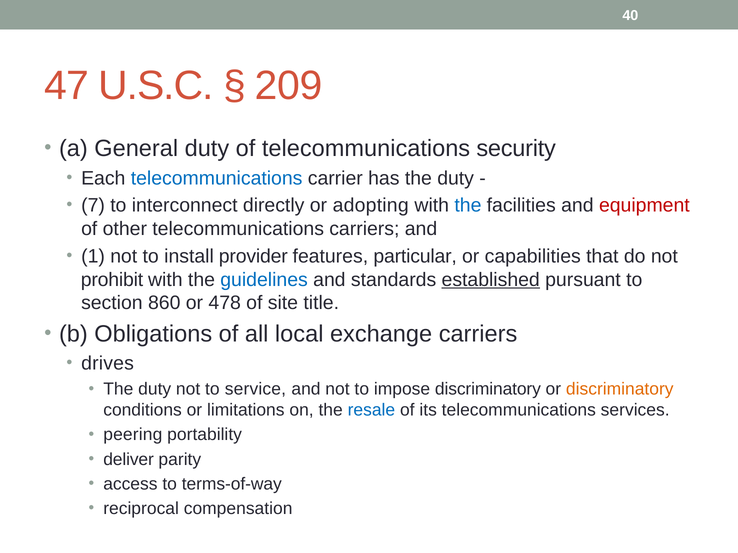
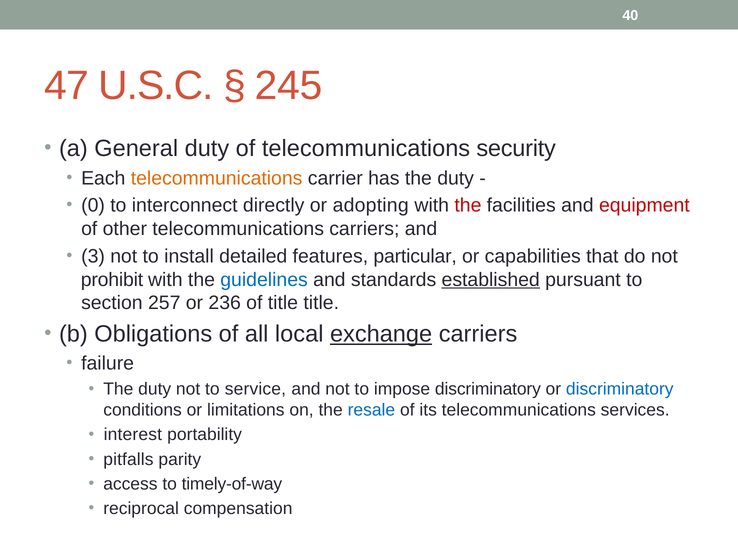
209: 209 -> 245 (289, 86)
telecommunications colour: blue -> orange (217, 178)
7: 7 -> 0 (93, 206)
the colour: blue -> red (468, 206)
1: 1 -> 3 (93, 257)
provider: provider -> detailed (253, 257)
860: 860 -> 257 (164, 303)
478: 478 -> 236 (225, 303)
of site: site -> title (283, 303)
exchange underline: none -> present (381, 334)
drives: drives -> failure (108, 364)
discriminatory colour: orange -> blue (620, 390)
peering: peering -> interest (133, 435)
deliver: deliver -> pitfalls (128, 460)
terms-of-way: terms-of-way -> timely-of-way (232, 484)
